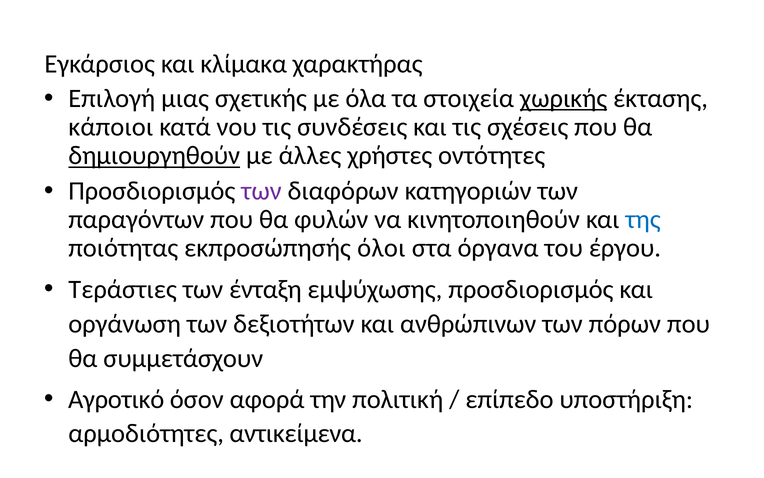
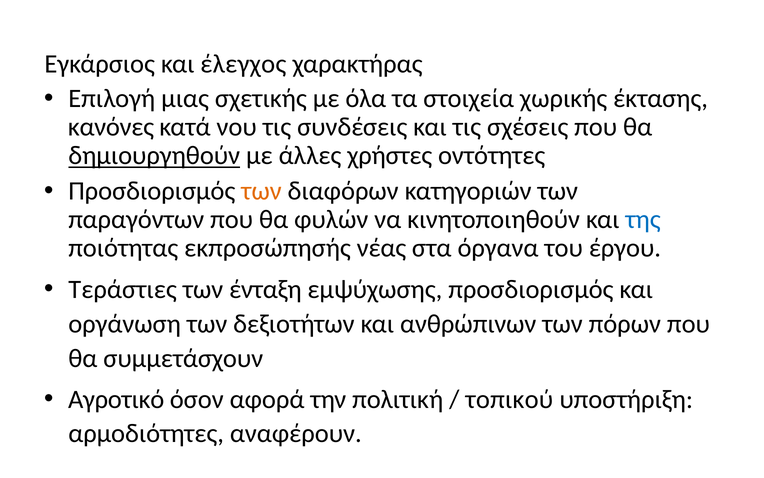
κλίμακα: κλίμακα -> έλεγχος (243, 64)
χωρικής underline: present -> none (564, 98)
κάποιοι: κάποιοι -> κανόνες (111, 127)
των colour: purple -> orange (261, 191)
όλοι: όλοι -> νέας (382, 248)
επίπεδο: επίπεδο -> τοπικού (509, 399)
αντικείμενα: αντικείμενα -> αναφέρουν (296, 433)
